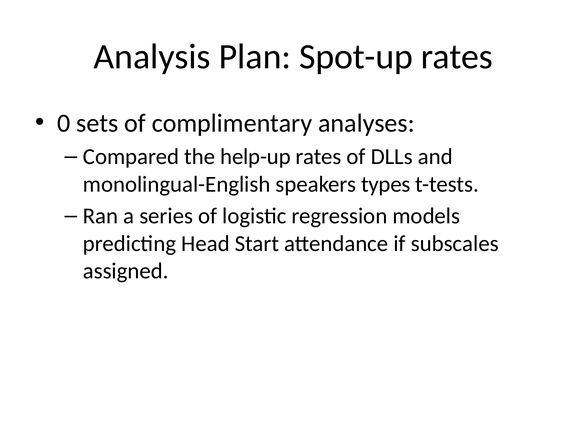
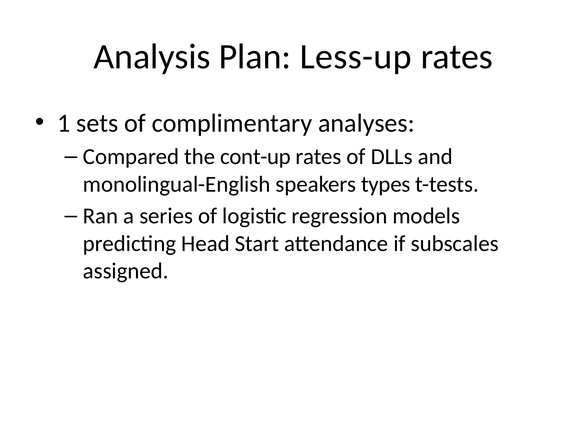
Spot-up: Spot-up -> Less-up (356, 57)
0: 0 -> 1 (64, 123)
help-up: help-up -> cont-up (256, 157)
